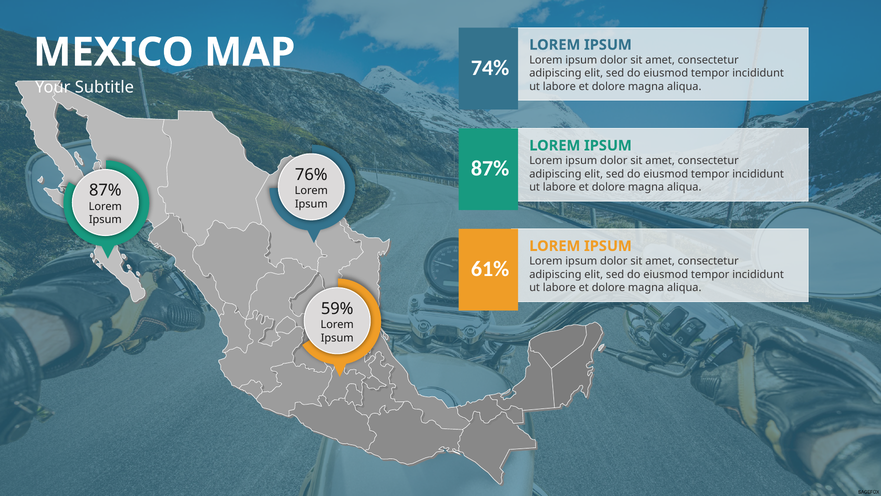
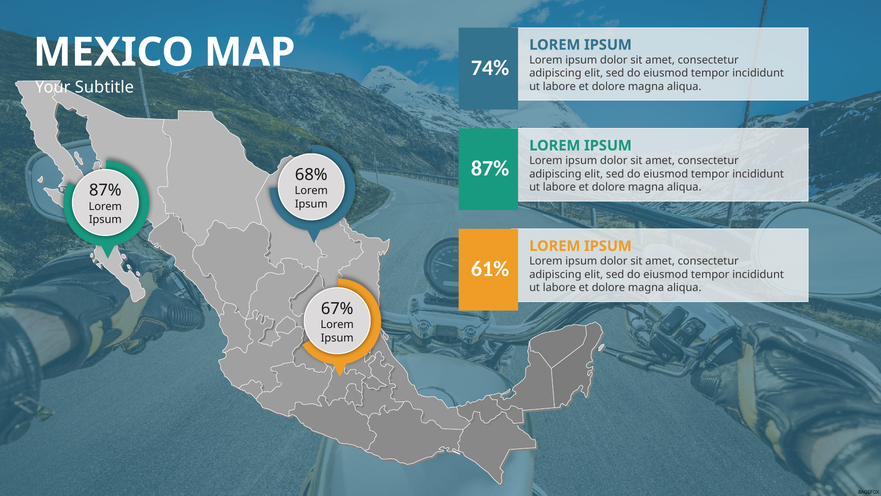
76%: 76% -> 68% (311, 175)
59%: 59% -> 67% (337, 308)
